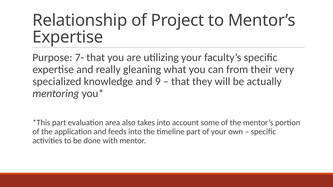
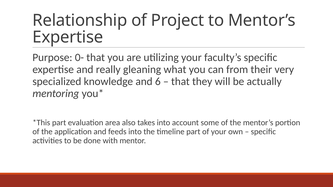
7-: 7- -> 0- (79, 58)
9: 9 -> 6 (158, 82)
